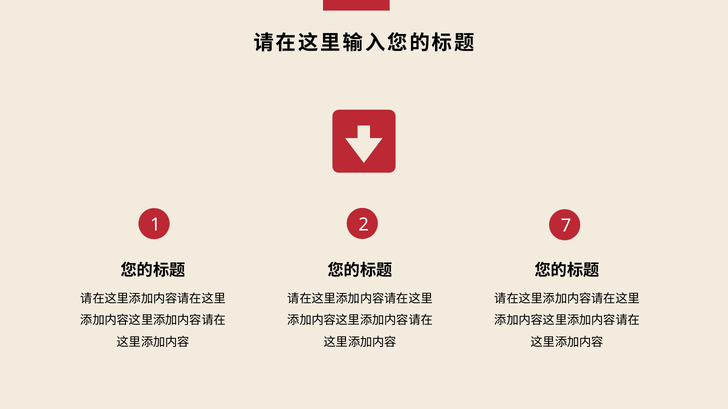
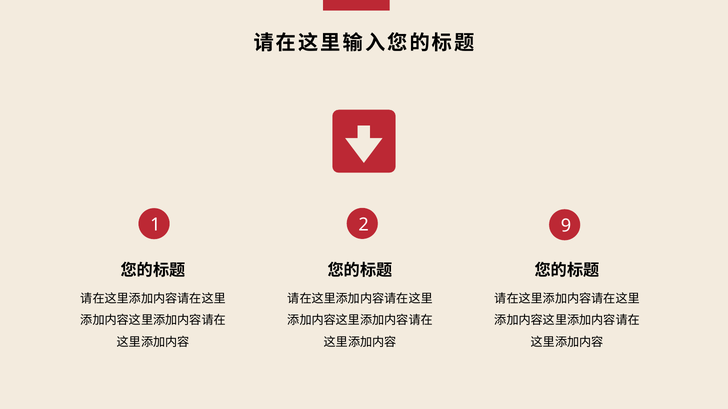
7: 7 -> 9 (566, 226)
